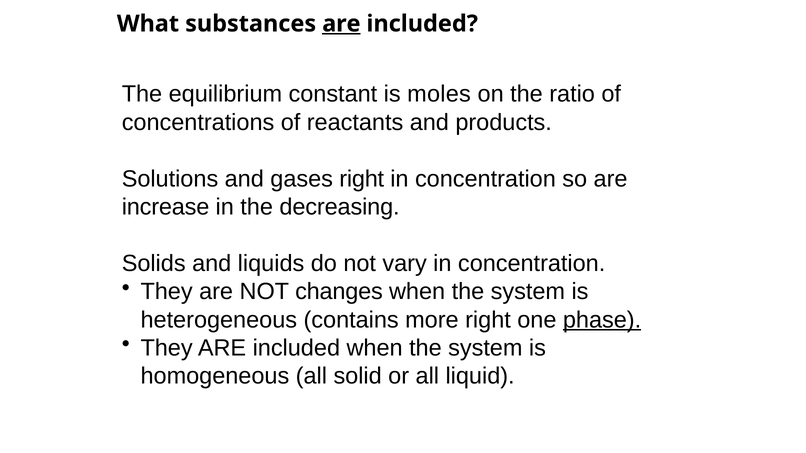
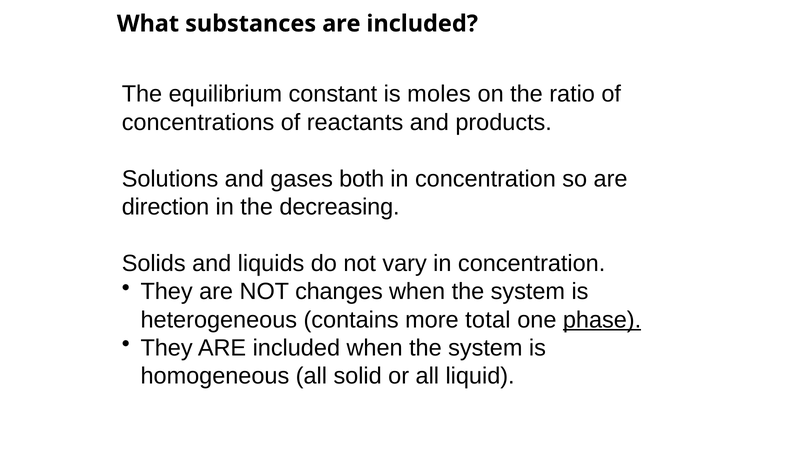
are underline: present -> none (341, 24)
gases right: right -> both (362, 179)
increase: increase -> direction (166, 207)
more right: right -> total (488, 320)
